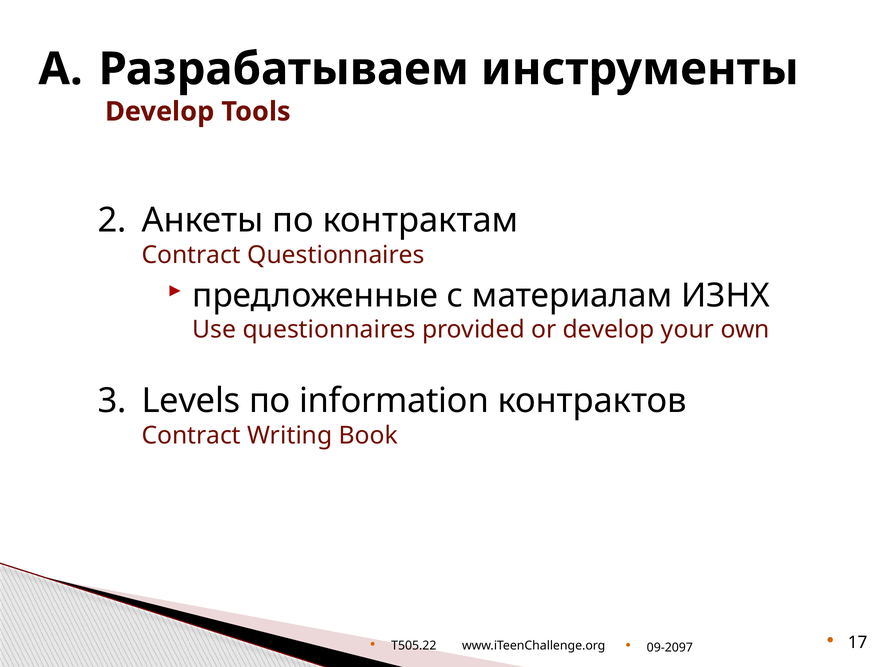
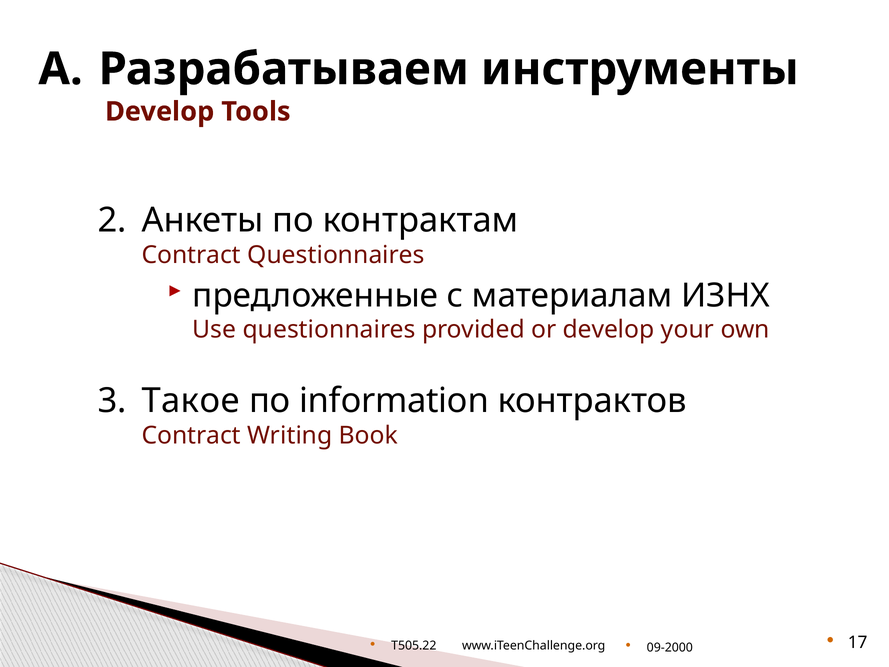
Levels: Levels -> Такое (191, 401)
09-2097: 09-2097 -> 09-2000 (670, 648)
